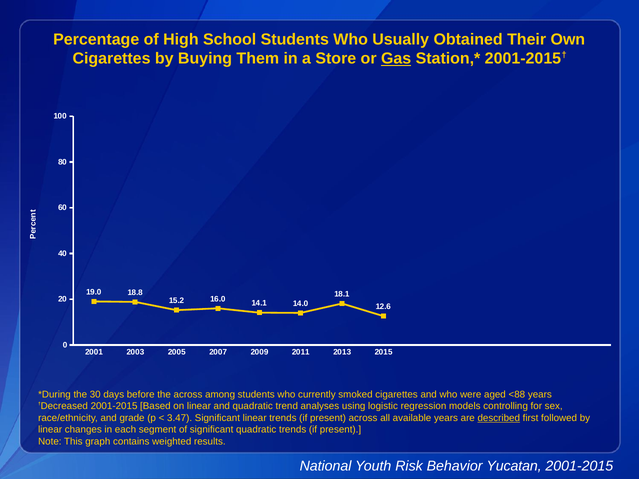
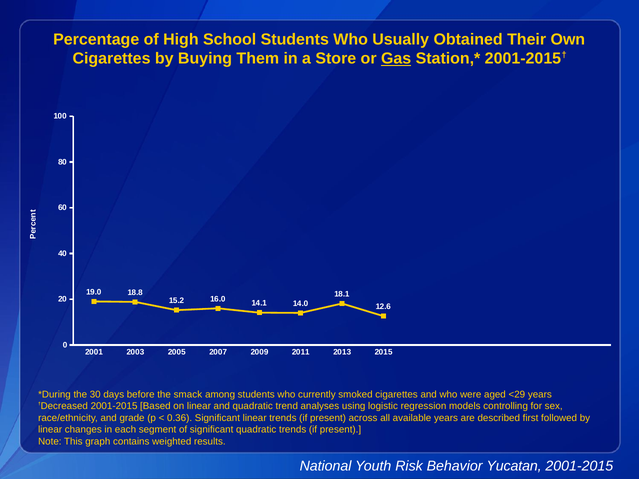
the across: across -> smack (188, 395)
<88: <88 -> <29 (517, 395)
3.47: 3.47 -> 0.36 (180, 418)
described underline: present -> none (499, 418)
